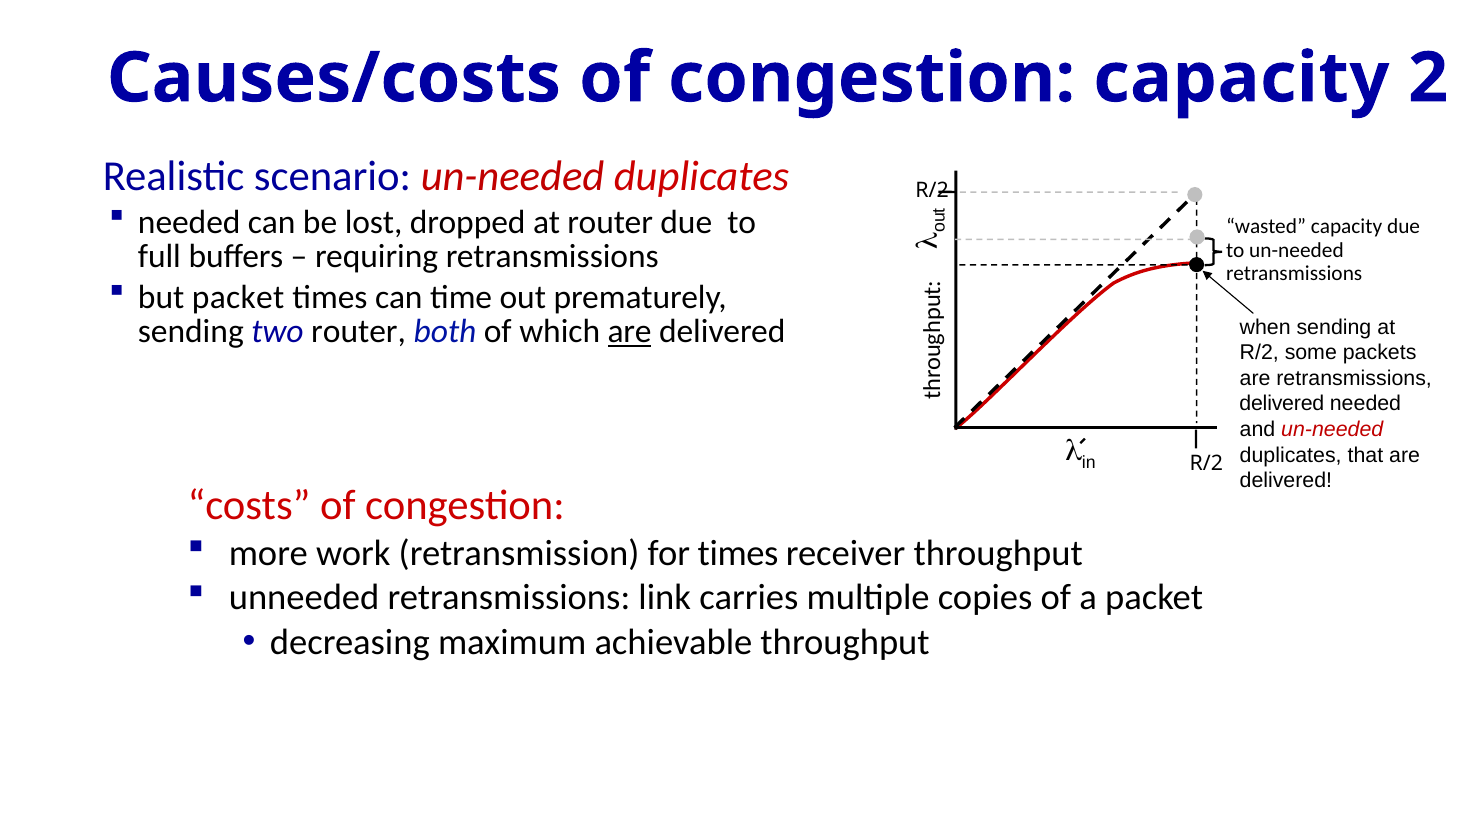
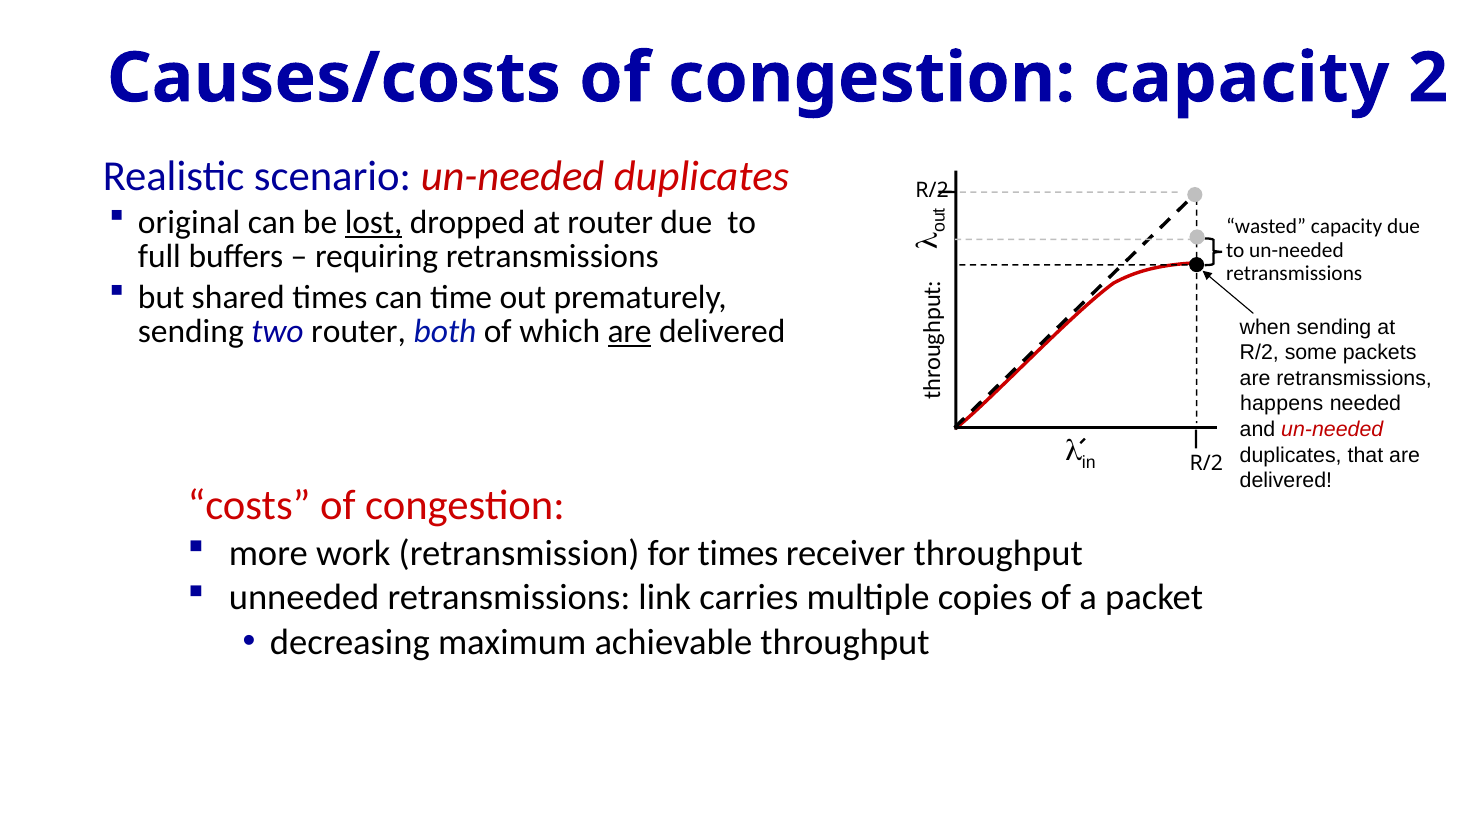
needed: needed -> original (189, 222)
lost underline: none -> present (374, 222)
but packet: packet -> shared (238, 297)
delivered: delivered -> happens (1282, 404)
